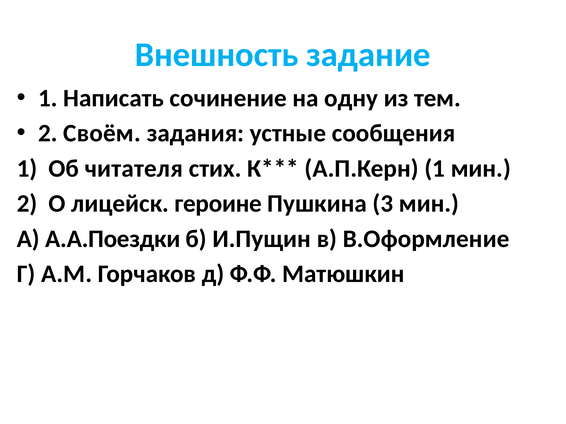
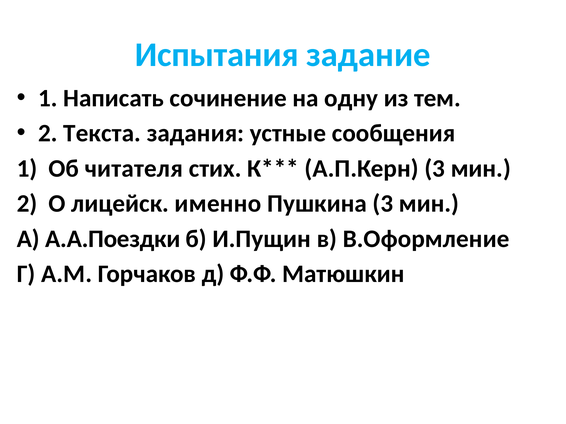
Внешность: Внешность -> Испытания (217, 55)
Своём: Своём -> Текста (102, 133)
А.П.Керн 1: 1 -> 3 (435, 169)
героине: героине -> именно (218, 204)
